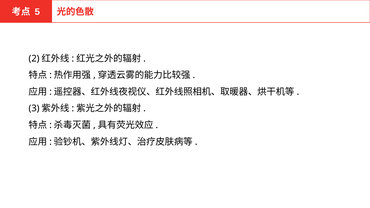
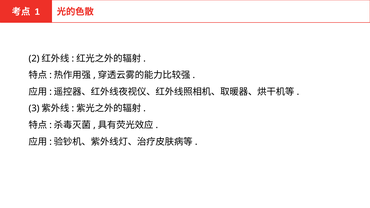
5: 5 -> 1 (37, 12)
